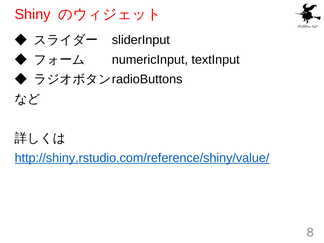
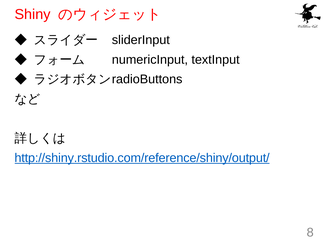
http://shiny.rstudio.com/reference/shiny/value/: http://shiny.rstudio.com/reference/shiny/value/ -> http://shiny.rstudio.com/reference/shiny/output/ (142, 158)
